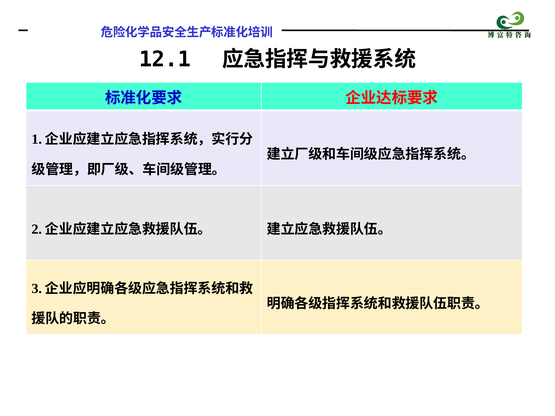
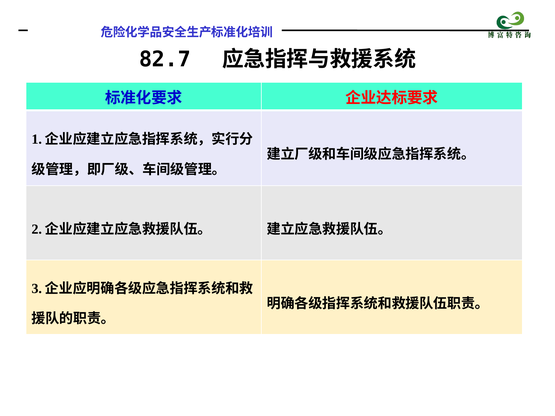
12.1: 12.1 -> 82.7 (165, 59)
